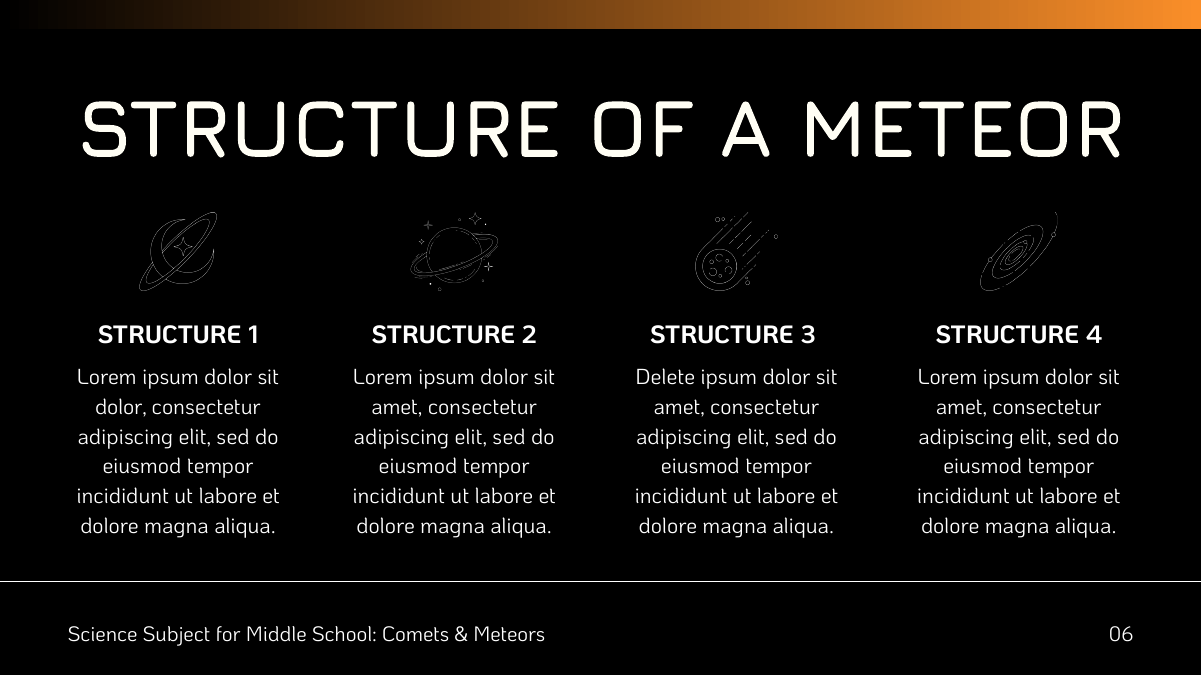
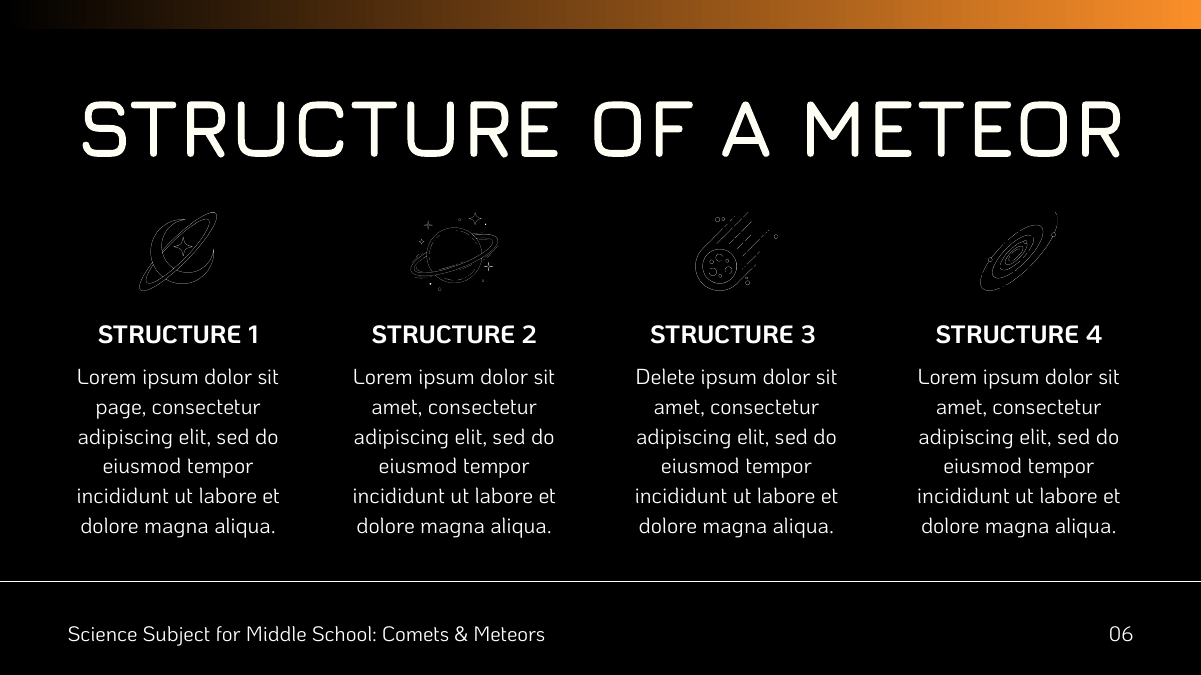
dolor: dolor -> page (121, 407)
